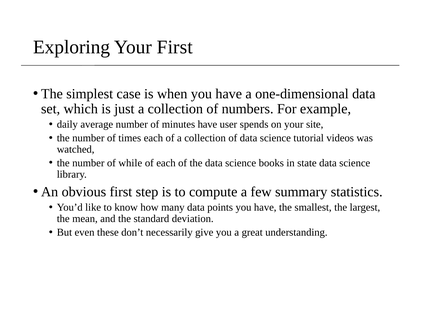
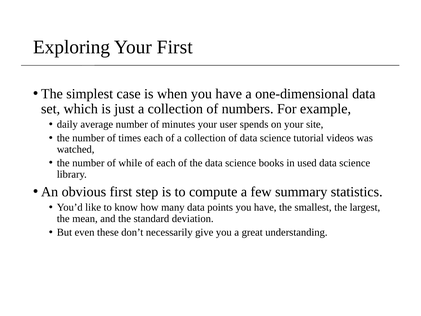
minutes have: have -> your (207, 124)
state: state -> used (307, 163)
